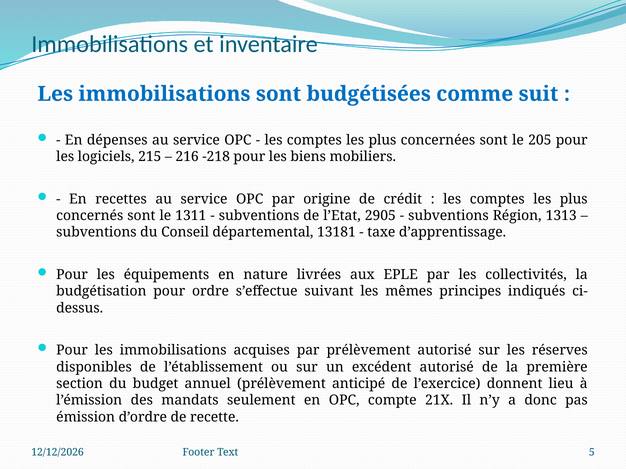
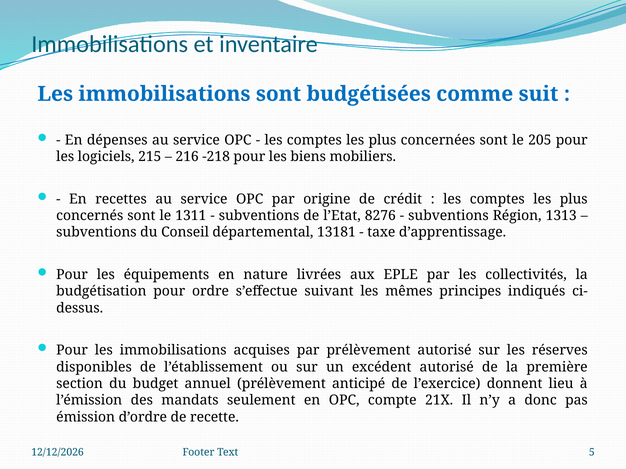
2905: 2905 -> 8276 (380, 216)
